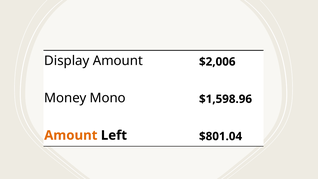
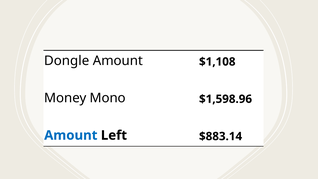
Display: Display -> Dongle (67, 61)
$2,006: $2,006 -> $1,108 (217, 62)
Amount colour: orange -> blue (71, 135)
$801.04: $801.04 -> $883.14 (221, 136)
